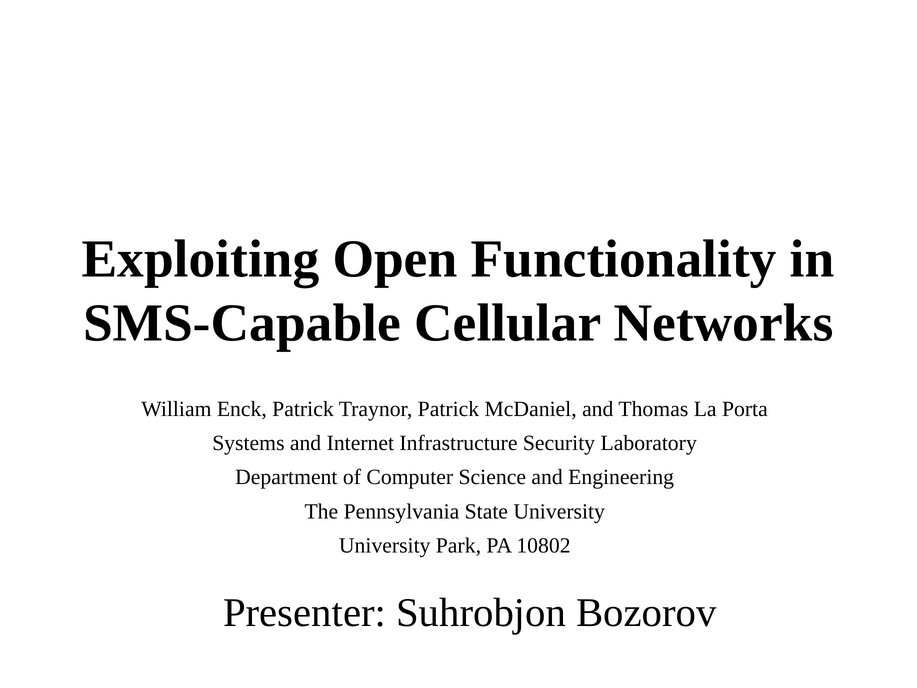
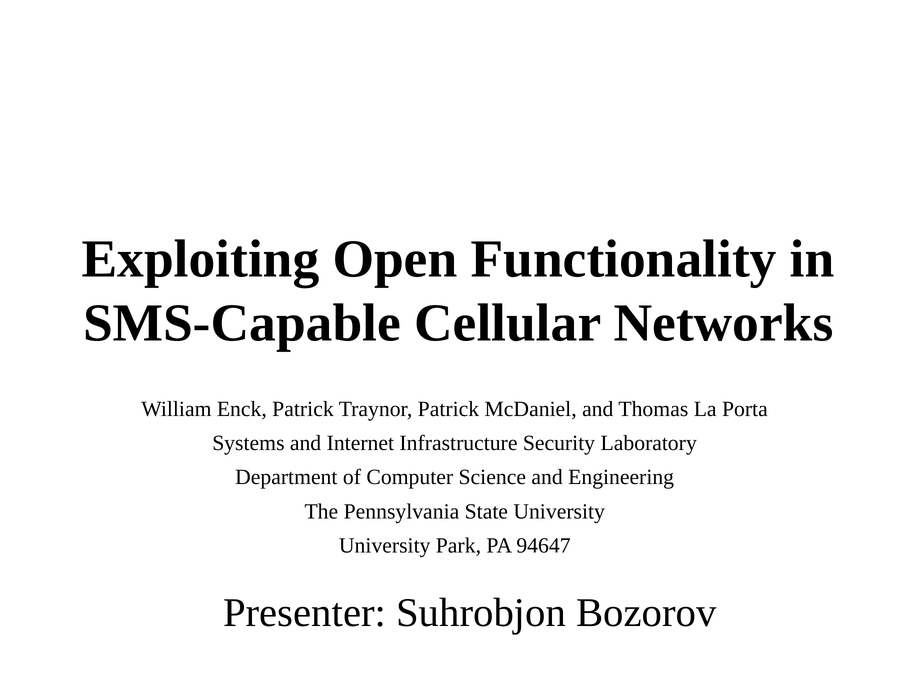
10802: 10802 -> 94647 (543, 545)
